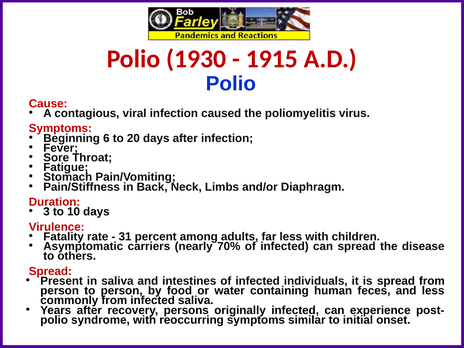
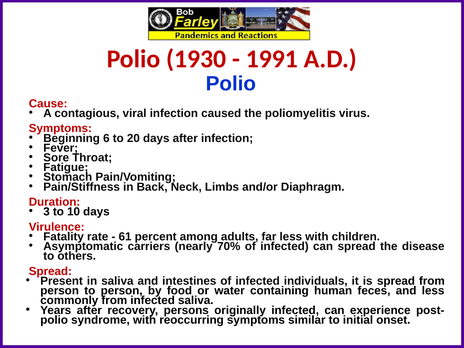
1915: 1915 -> 1991 (272, 59)
31: 31 -> 61 (125, 237)
